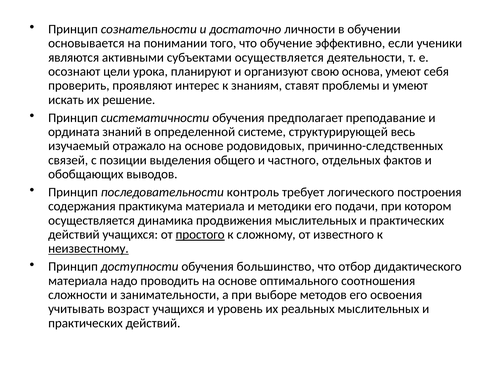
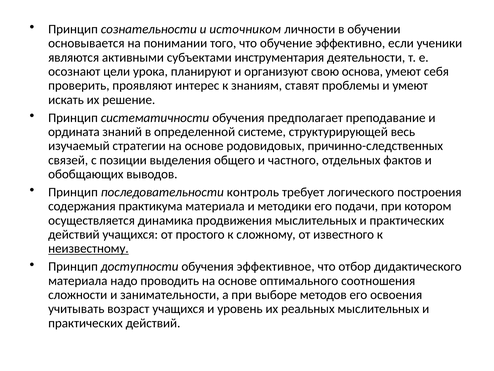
достаточно: достаточно -> источником (245, 29)
субъектами осуществляется: осуществляется -> инструментария (279, 57)
отражало: отражало -> стратегии (139, 146)
простого underline: present -> none (200, 234)
большинство: большинство -> эффективное (276, 266)
